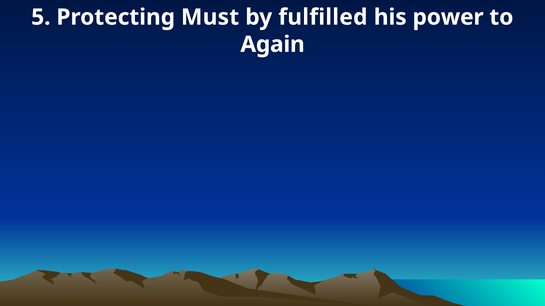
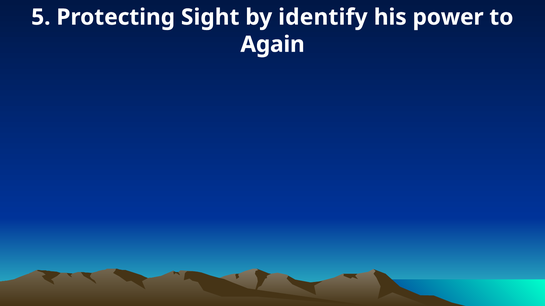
Must: Must -> Sight (210, 17)
fulfilled: fulfilled -> identify (323, 17)
